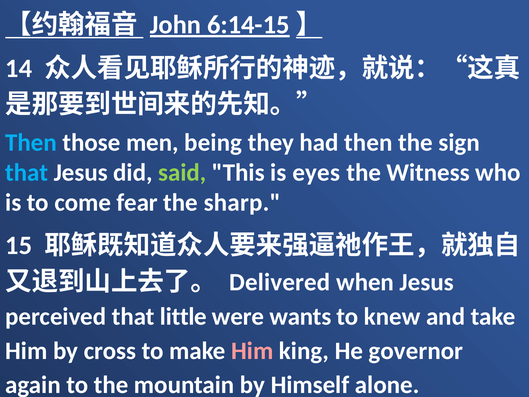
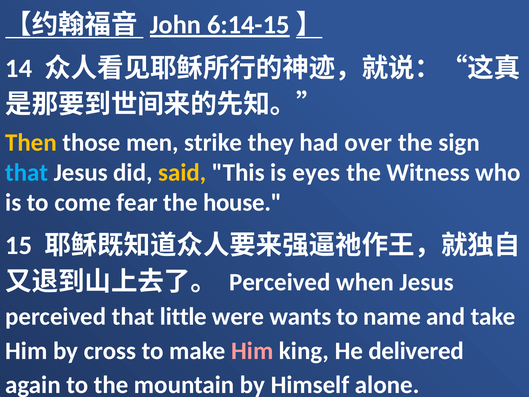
Then colour: light blue -> yellow (31, 143)
being: being -> strike (213, 143)
had then: then -> over (368, 143)
said colour: light green -> yellow (182, 173)
sharp: sharp -> house (242, 203)
Delivered: Delivered -> Perceived (280, 282)
knew: knew -> name (392, 316)
governor: governor -> delivered (416, 351)
